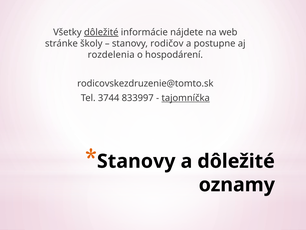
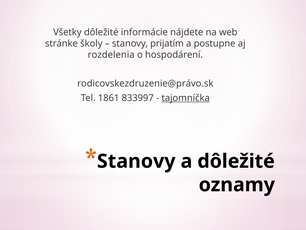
dôležité underline: present -> none (101, 32)
rodičov: rodičov -> prijatím (167, 43)
rodicovskezdruzenie@tomto.sk: rodicovskezdruzenie@tomto.sk -> rodicovskezdruzenie@právo.sk (145, 83)
3744: 3744 -> 1861 (109, 98)
